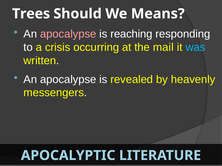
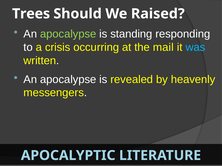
Means: Means -> Raised (158, 14)
apocalypse colour: pink -> light green (68, 34)
reaching: reaching -> standing (131, 34)
